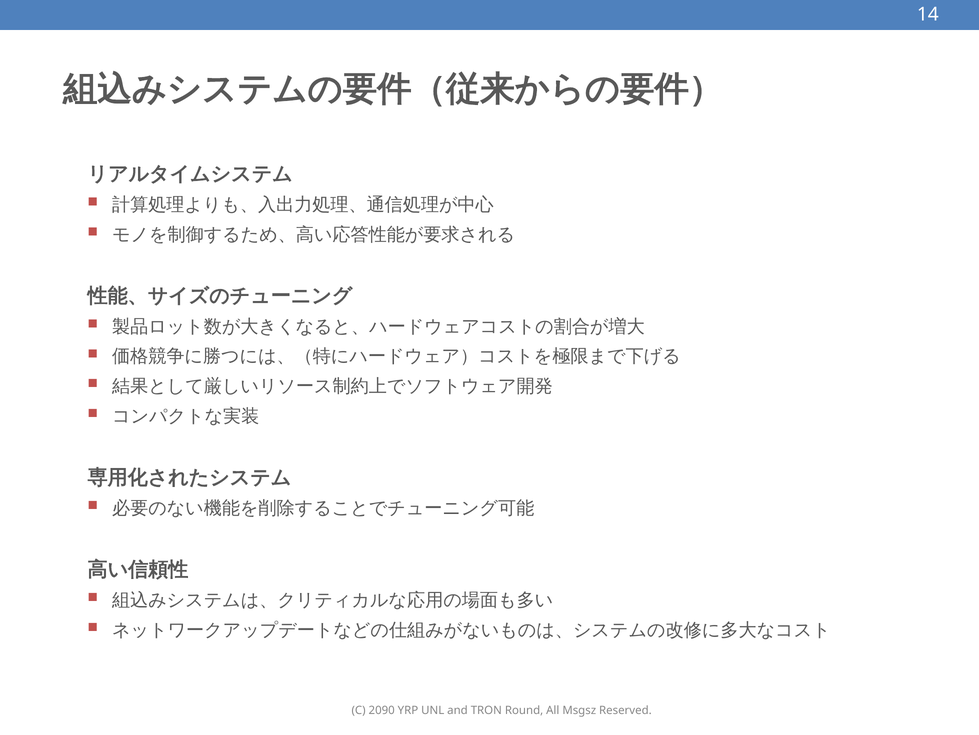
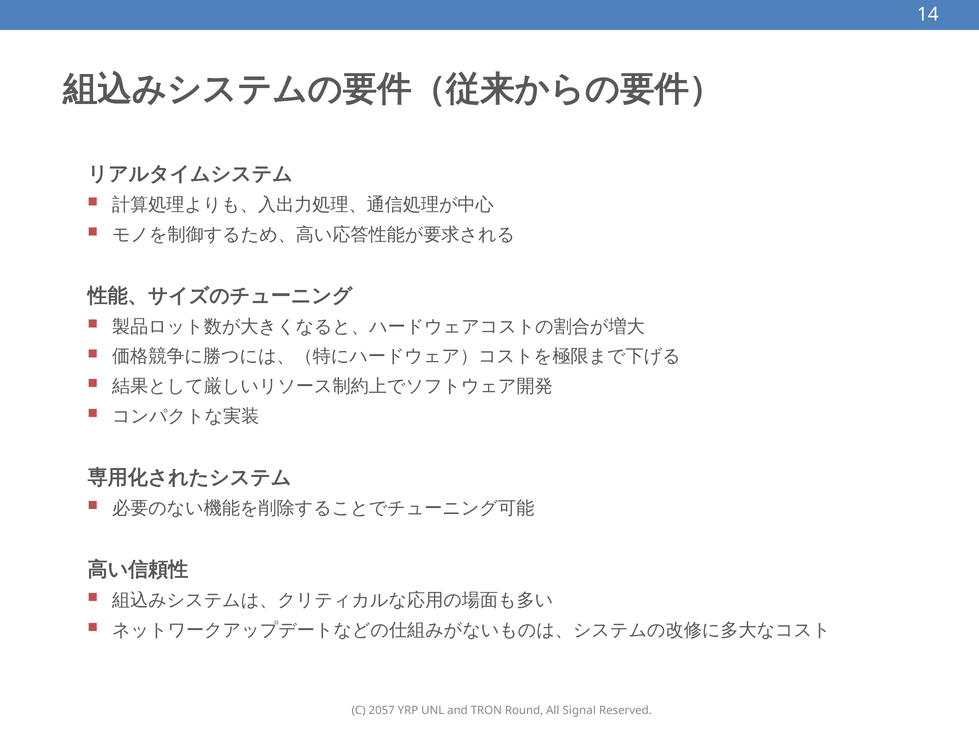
2090: 2090 -> 2057 (382, 710)
Msgsz: Msgsz -> Signal (579, 710)
